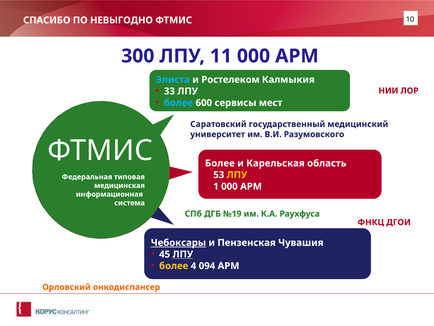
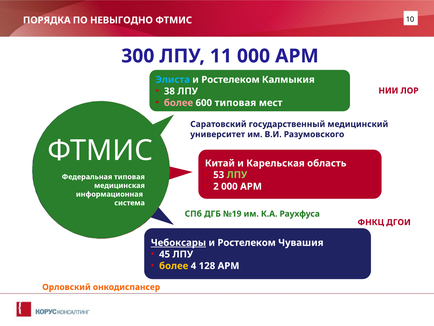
СПАСИБО: СПАСИБО -> ПОРЯДКА (47, 20)
33: 33 -> 38 (169, 91)
более colour: light blue -> pink (178, 103)
600 сервисы: сервисы -> типовая (235, 103)
Более: Более -> Китай (220, 163)
ЛПУ colour: yellow -> light green (237, 175)
1: 1 -> 2 (216, 186)
Пензенская: Пензенская -> Ростелеком (247, 242)
ЛПУ underline: present -> none (183, 254)
094: 094 -> 128 (207, 265)
